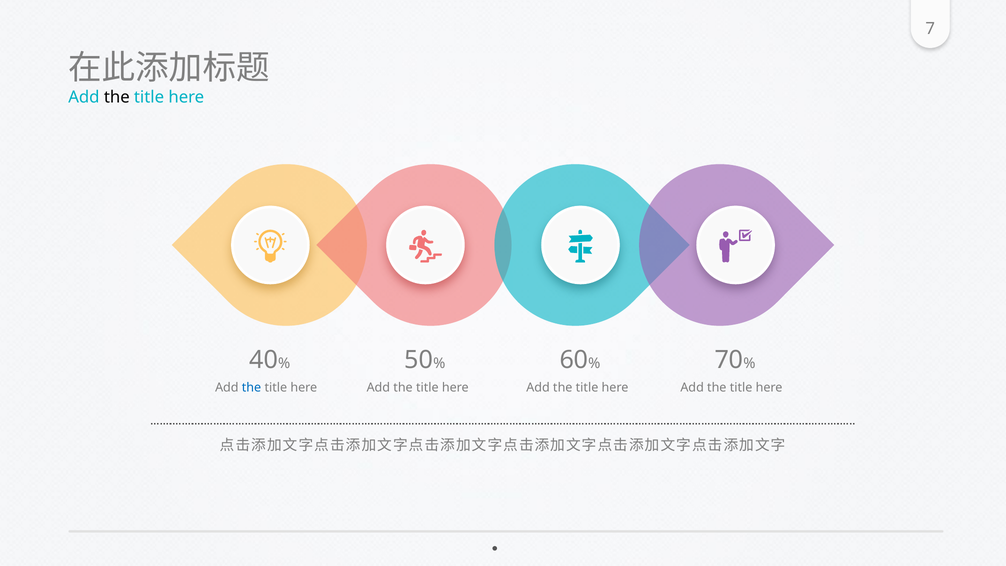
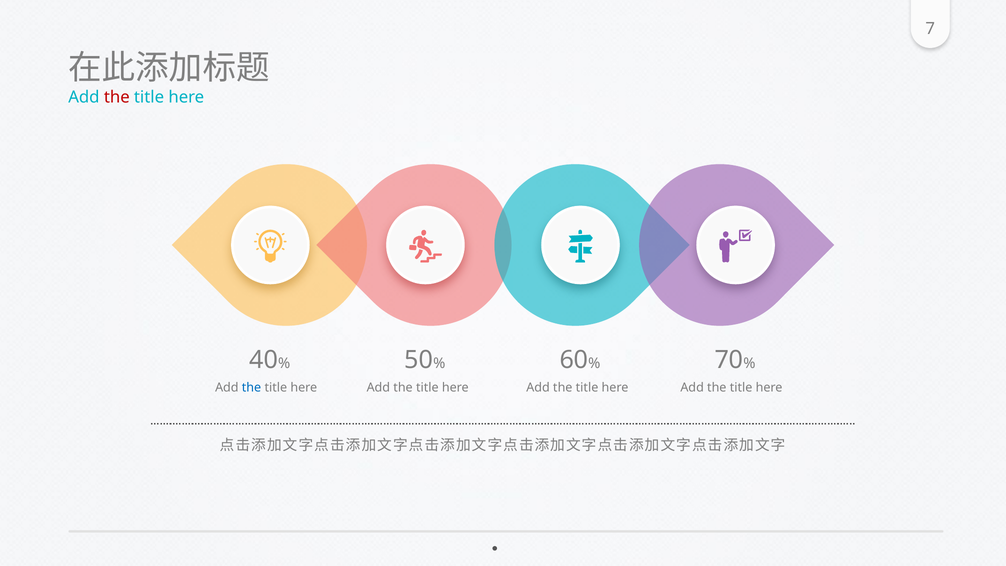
the colour: black -> red (117, 97)
